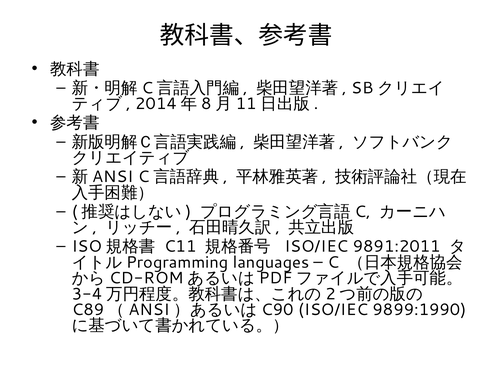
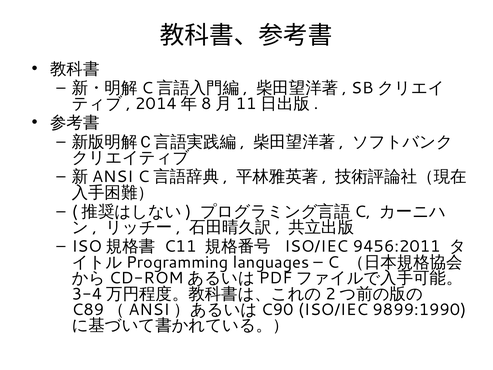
9891:2011: 9891:2011 -> 9456:2011 (397, 246)
